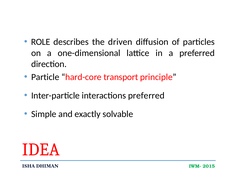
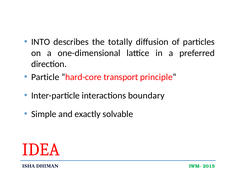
ROLE: ROLE -> INTO (41, 42)
driven: driven -> totally (120, 42)
interactions preferred: preferred -> boundary (146, 95)
